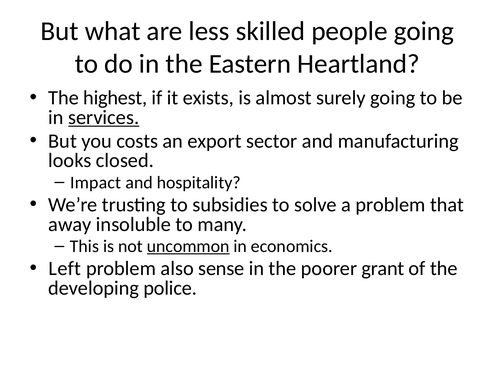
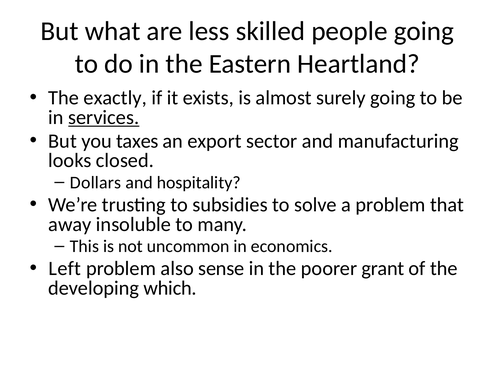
highest: highest -> exactly (115, 98)
costs: costs -> taxes (137, 141)
Impact: Impact -> Dollars (96, 183)
uncommon underline: present -> none (188, 246)
police: police -> which (170, 288)
